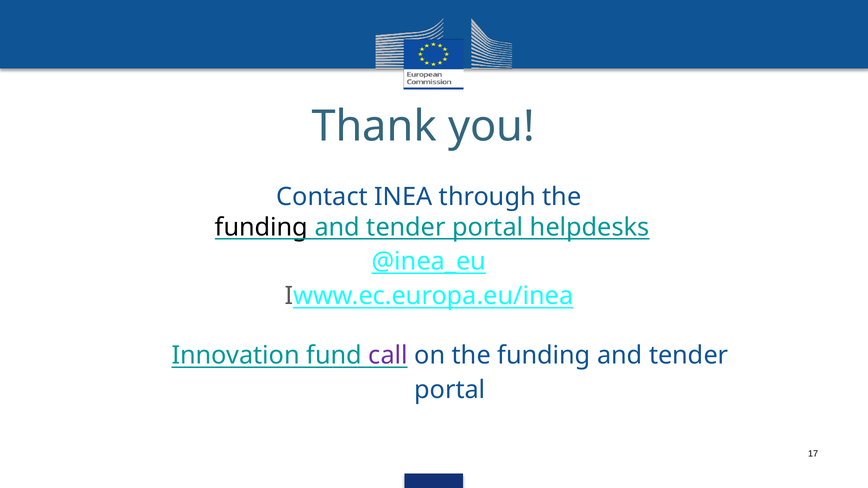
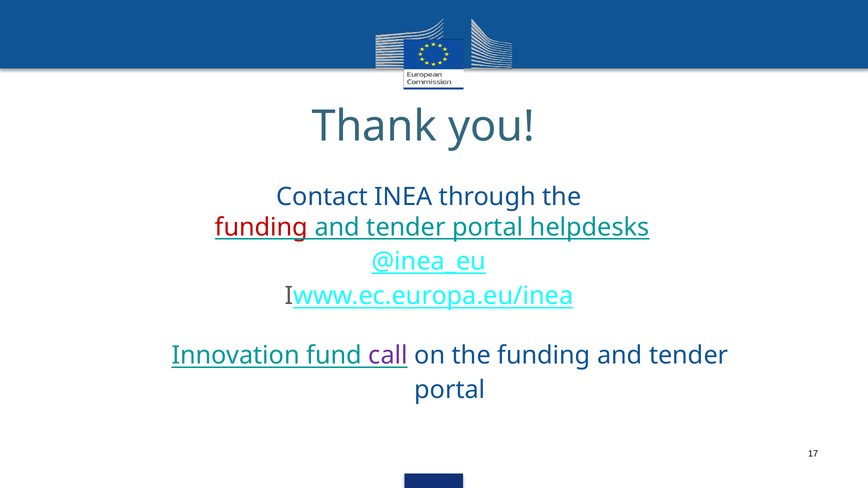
funding colour: black -> red (261, 227)
